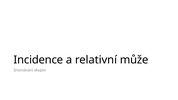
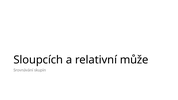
Incidence: Incidence -> Sloupcích (38, 60)
